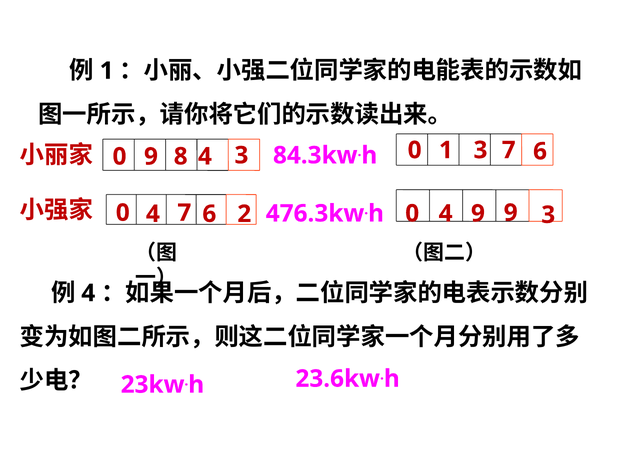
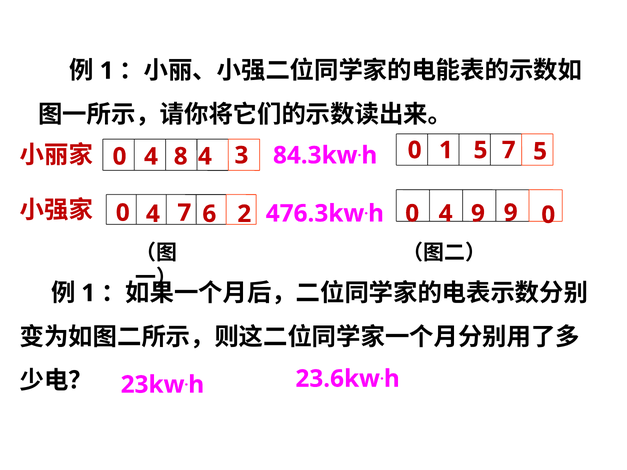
0 3: 3 -> 5 (480, 150)
7 6: 6 -> 5 (540, 151)
9: 9 -> 4 (151, 157)
9 3: 3 -> 0 (548, 215)
4: 4 -> 1 (88, 293)
